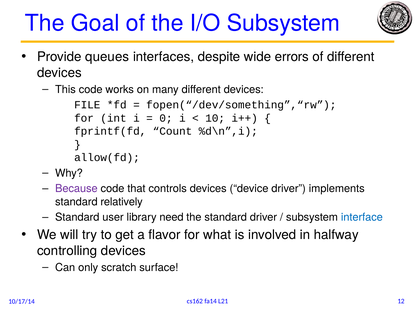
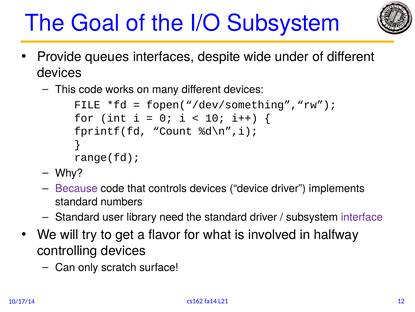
errors: errors -> under (292, 57)
allow(fd: allow(fd -> range(fd (107, 157)
relatively: relatively -> numbers (122, 201)
interface colour: blue -> purple (362, 217)
